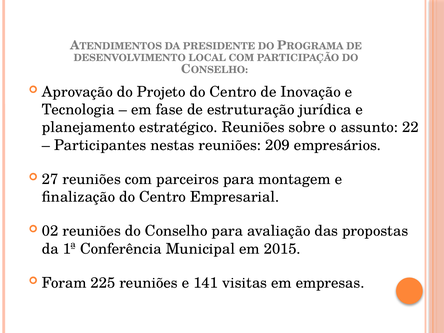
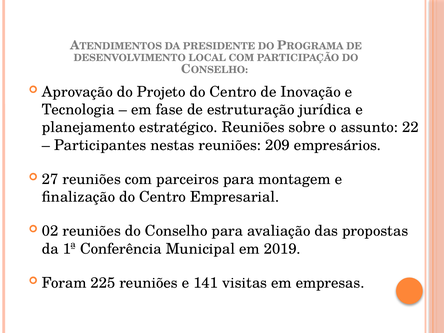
2015: 2015 -> 2019 (282, 249)
